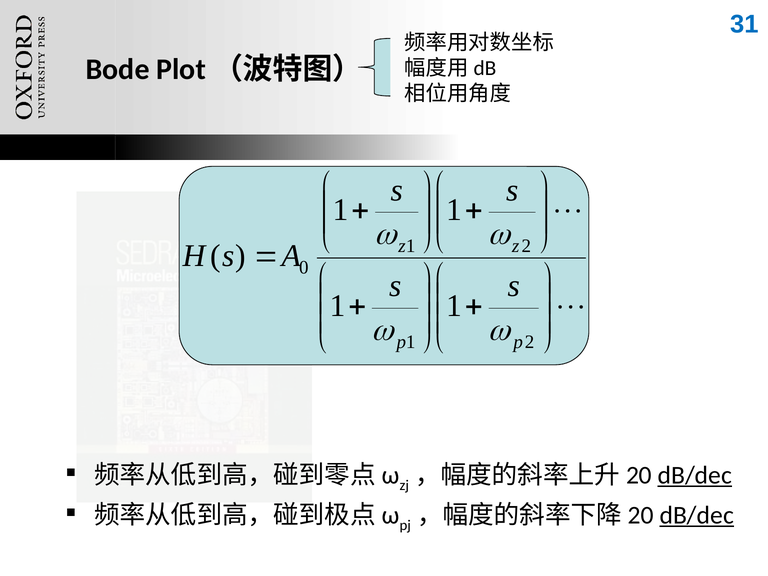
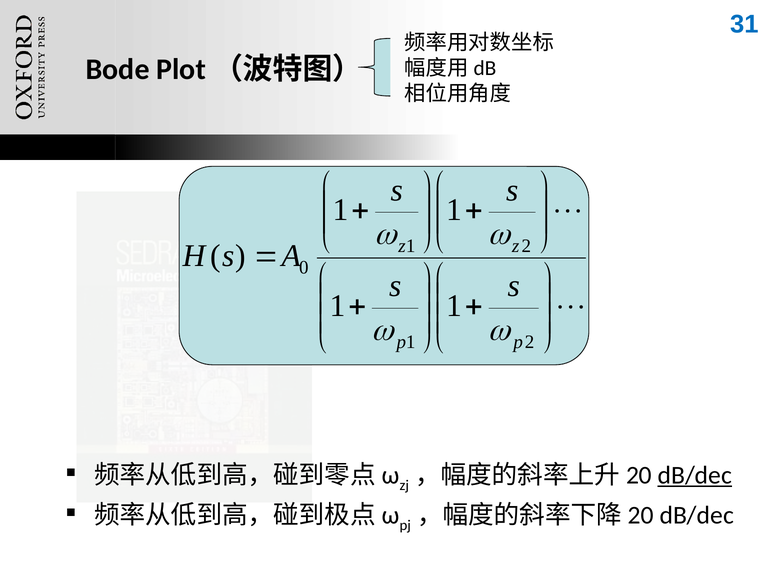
dB/dec underline: present -> none (697, 515)
